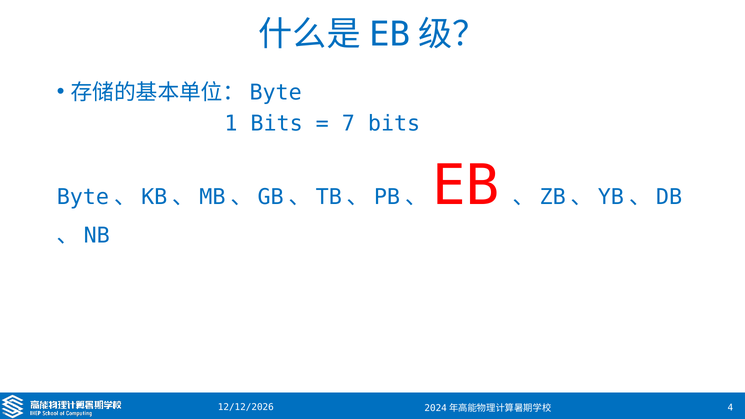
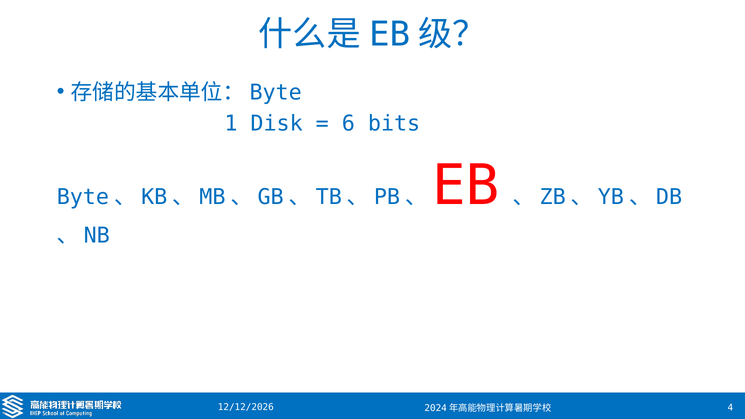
1 Bits: Bits -> Disk (277, 124)
7: 7 -> 6 (348, 124)
